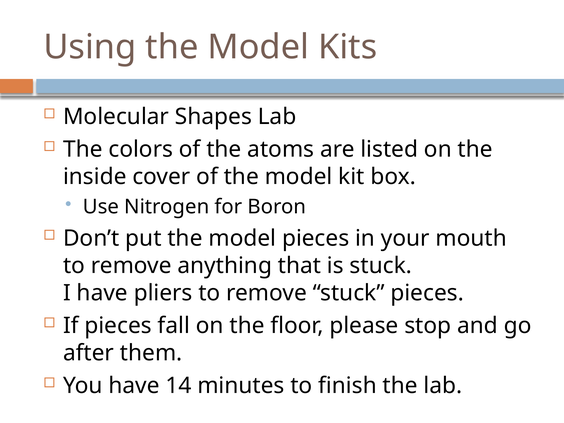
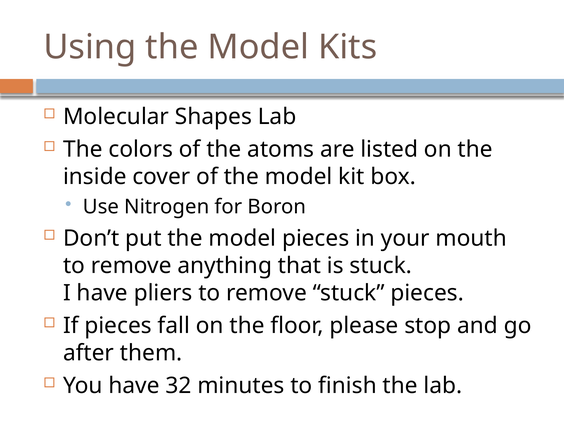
14: 14 -> 32 (178, 386)
